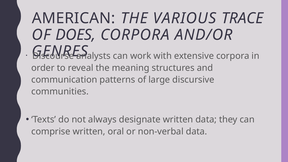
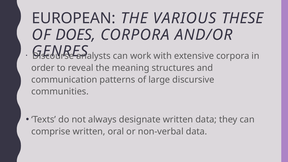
AMERICAN: AMERICAN -> EUROPEAN (74, 18)
TRACE: TRACE -> THESE (242, 18)
